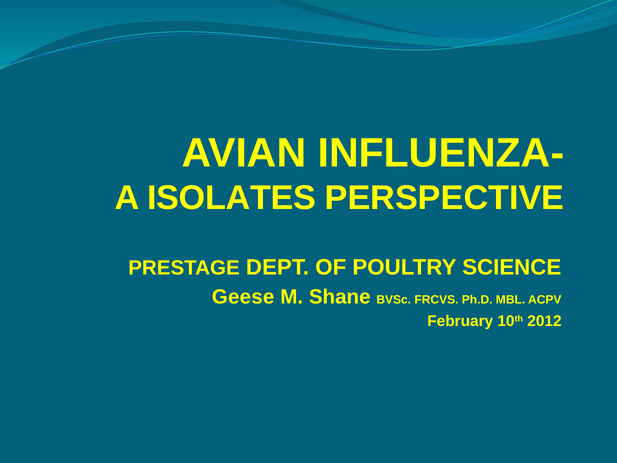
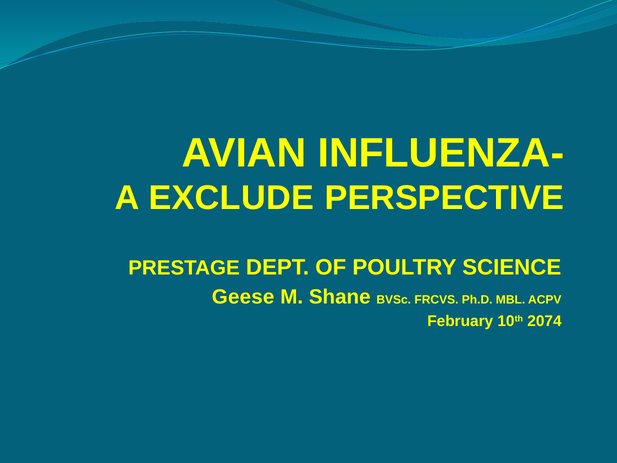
ISOLATES: ISOLATES -> EXCLUDE (231, 198)
2012: 2012 -> 2074 (544, 321)
